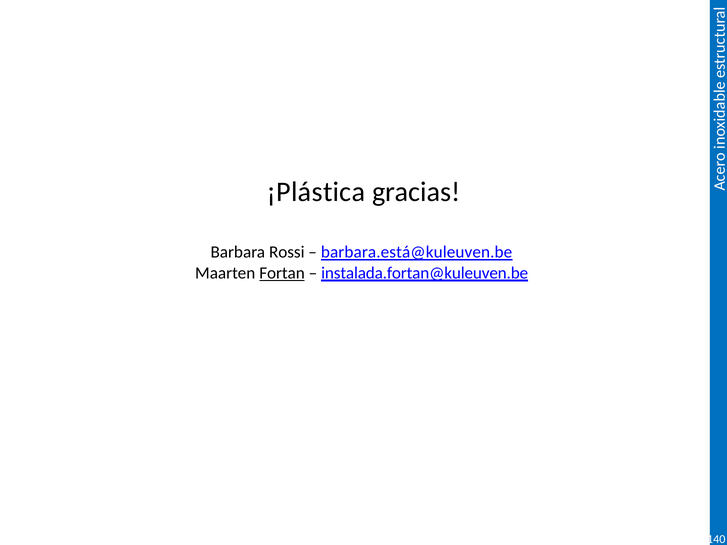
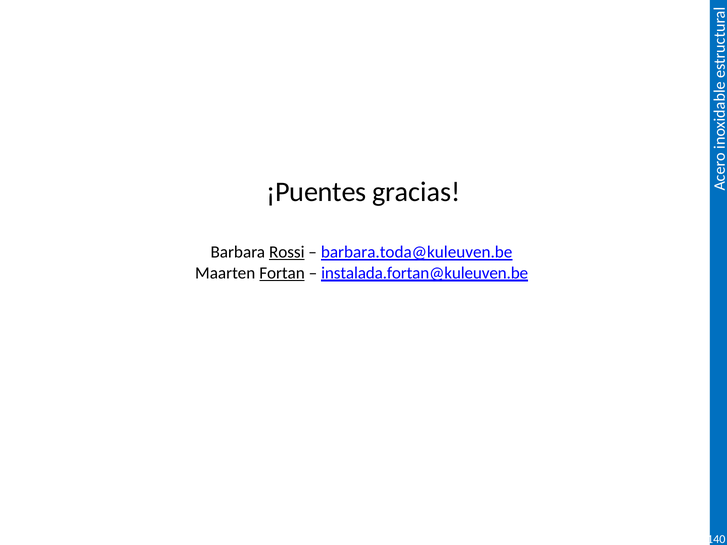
¡Plástica: ¡Plástica -> ¡Puentes (316, 192)
Rossi underline: none -> present (287, 252)
barbara.está@kuleuven.be: barbara.está@kuleuven.be -> barbara.toda@kuleuven.be (417, 252)
